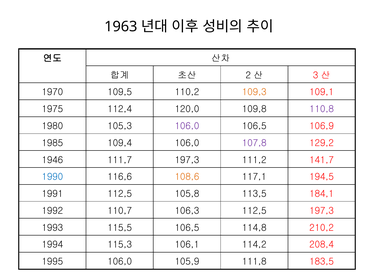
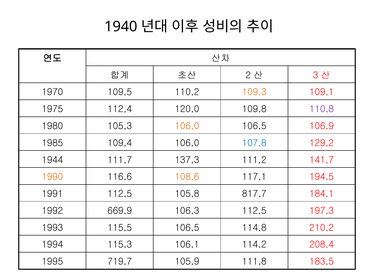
1963: 1963 -> 1940 (121, 27)
106,0 colour: purple -> orange (187, 126)
107,8 colour: purple -> blue (254, 143)
1946: 1946 -> 1944 (52, 160)
111,7 197,3: 197,3 -> 137,3 (187, 160)
1990 colour: blue -> orange (52, 177)
113,5: 113,5 -> 817,7 (254, 194)
110,7: 110,7 -> 669,9 (120, 211)
1995 106,0: 106,0 -> 719,7 (120, 262)
